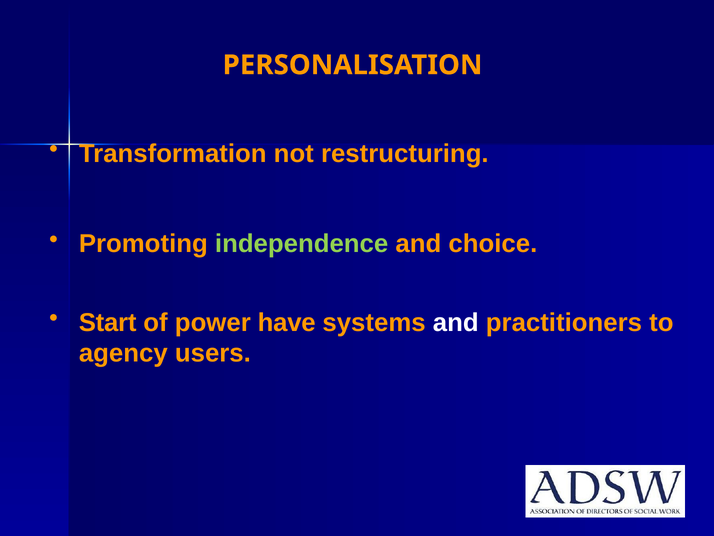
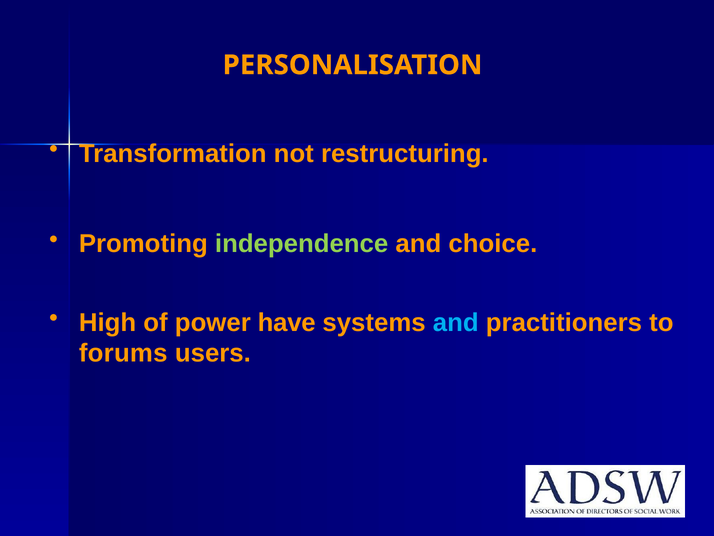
Start: Start -> High (108, 322)
and colour: white -> light blue (456, 322)
agency: agency -> forums (123, 353)
